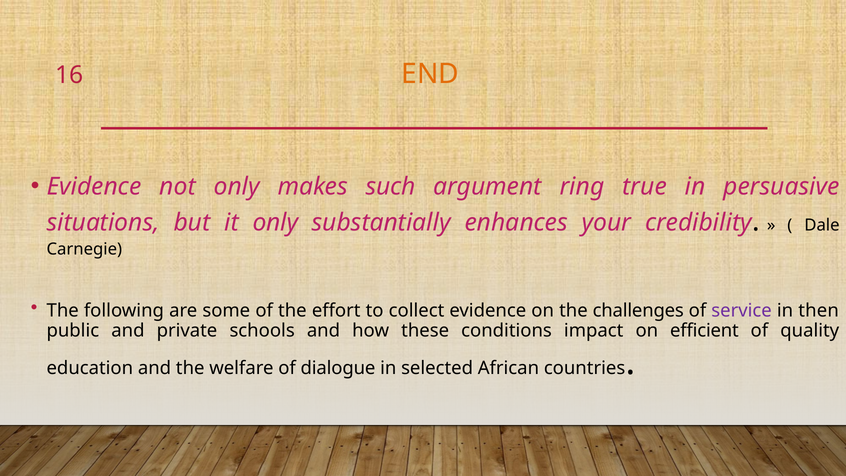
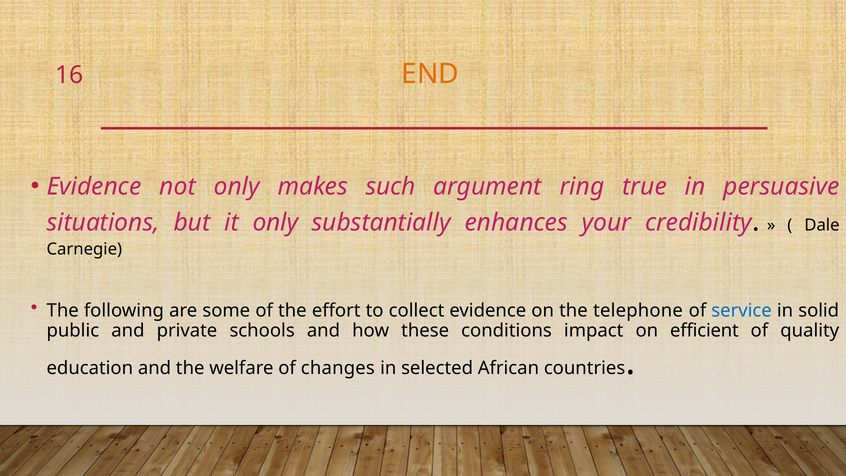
challenges: challenges -> telephone (638, 310)
service colour: purple -> blue (742, 310)
then: then -> solid (819, 310)
dialogue: dialogue -> changes (338, 368)
